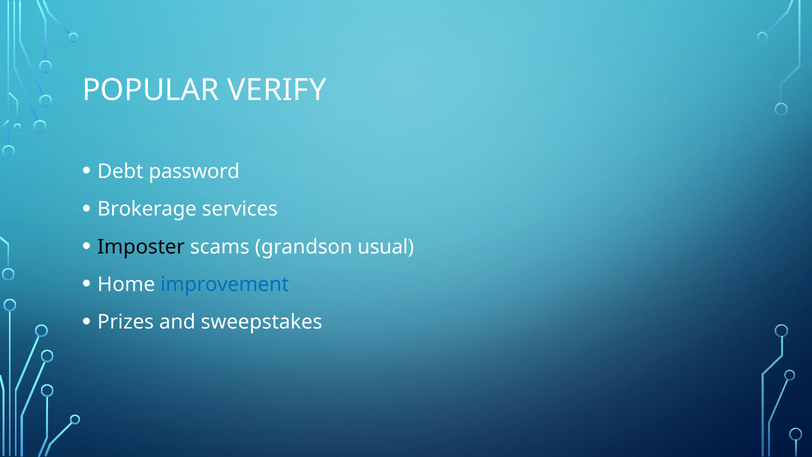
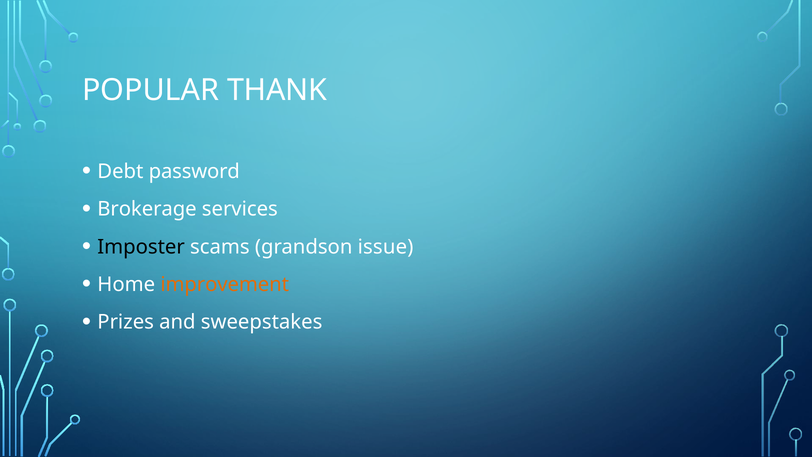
VERIFY: VERIFY -> THANK (277, 90)
usual: usual -> issue (386, 247)
improvement colour: blue -> orange (225, 284)
